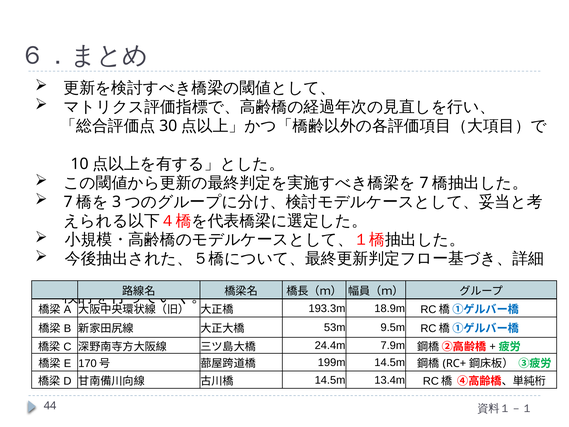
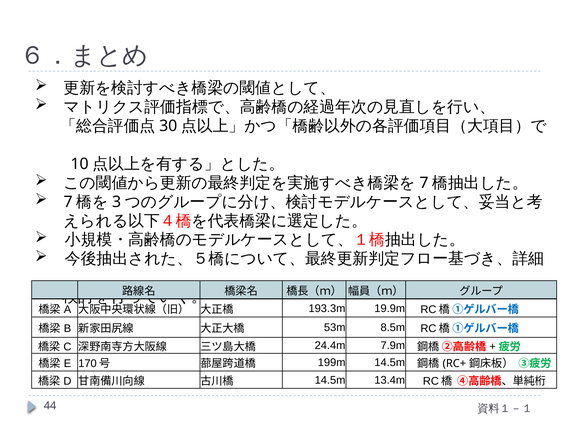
18.9m: 18.9m -> 19.9m (390, 308)
9.5m: 9.5m -> 8.5m (393, 327)
